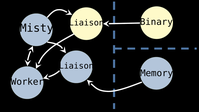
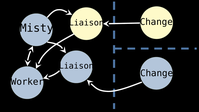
Liaison Binary: Binary -> Change (156, 22)
Memory: Memory -> Change (157, 73)
